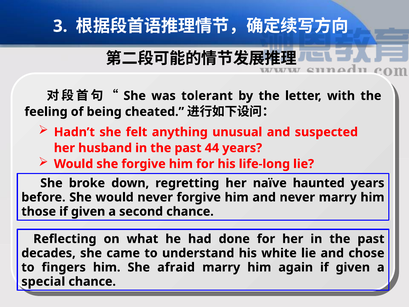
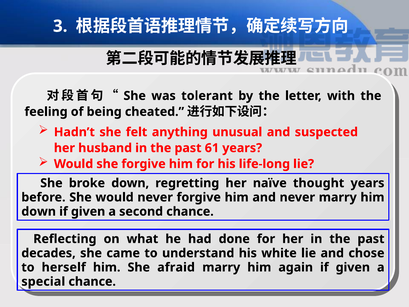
44: 44 -> 61 (212, 148)
haunted: haunted -> thought (319, 183)
those: those -> down (39, 211)
fingers: fingers -> herself (64, 267)
